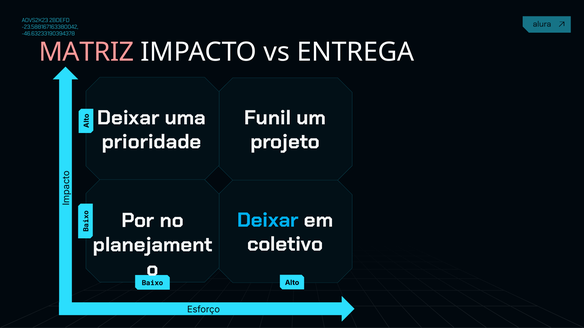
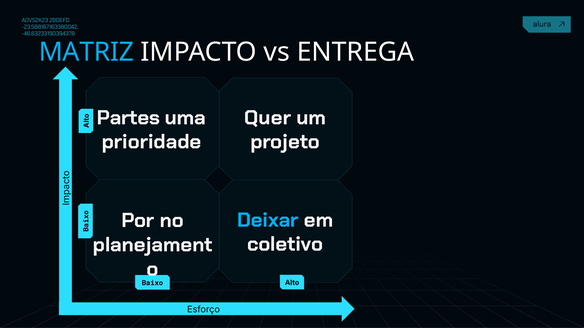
MATRIZ colour: pink -> light blue (86, 52)
Deixar: Deixar -> Partes (128, 118)
Funil: Funil -> Quer (268, 118)
